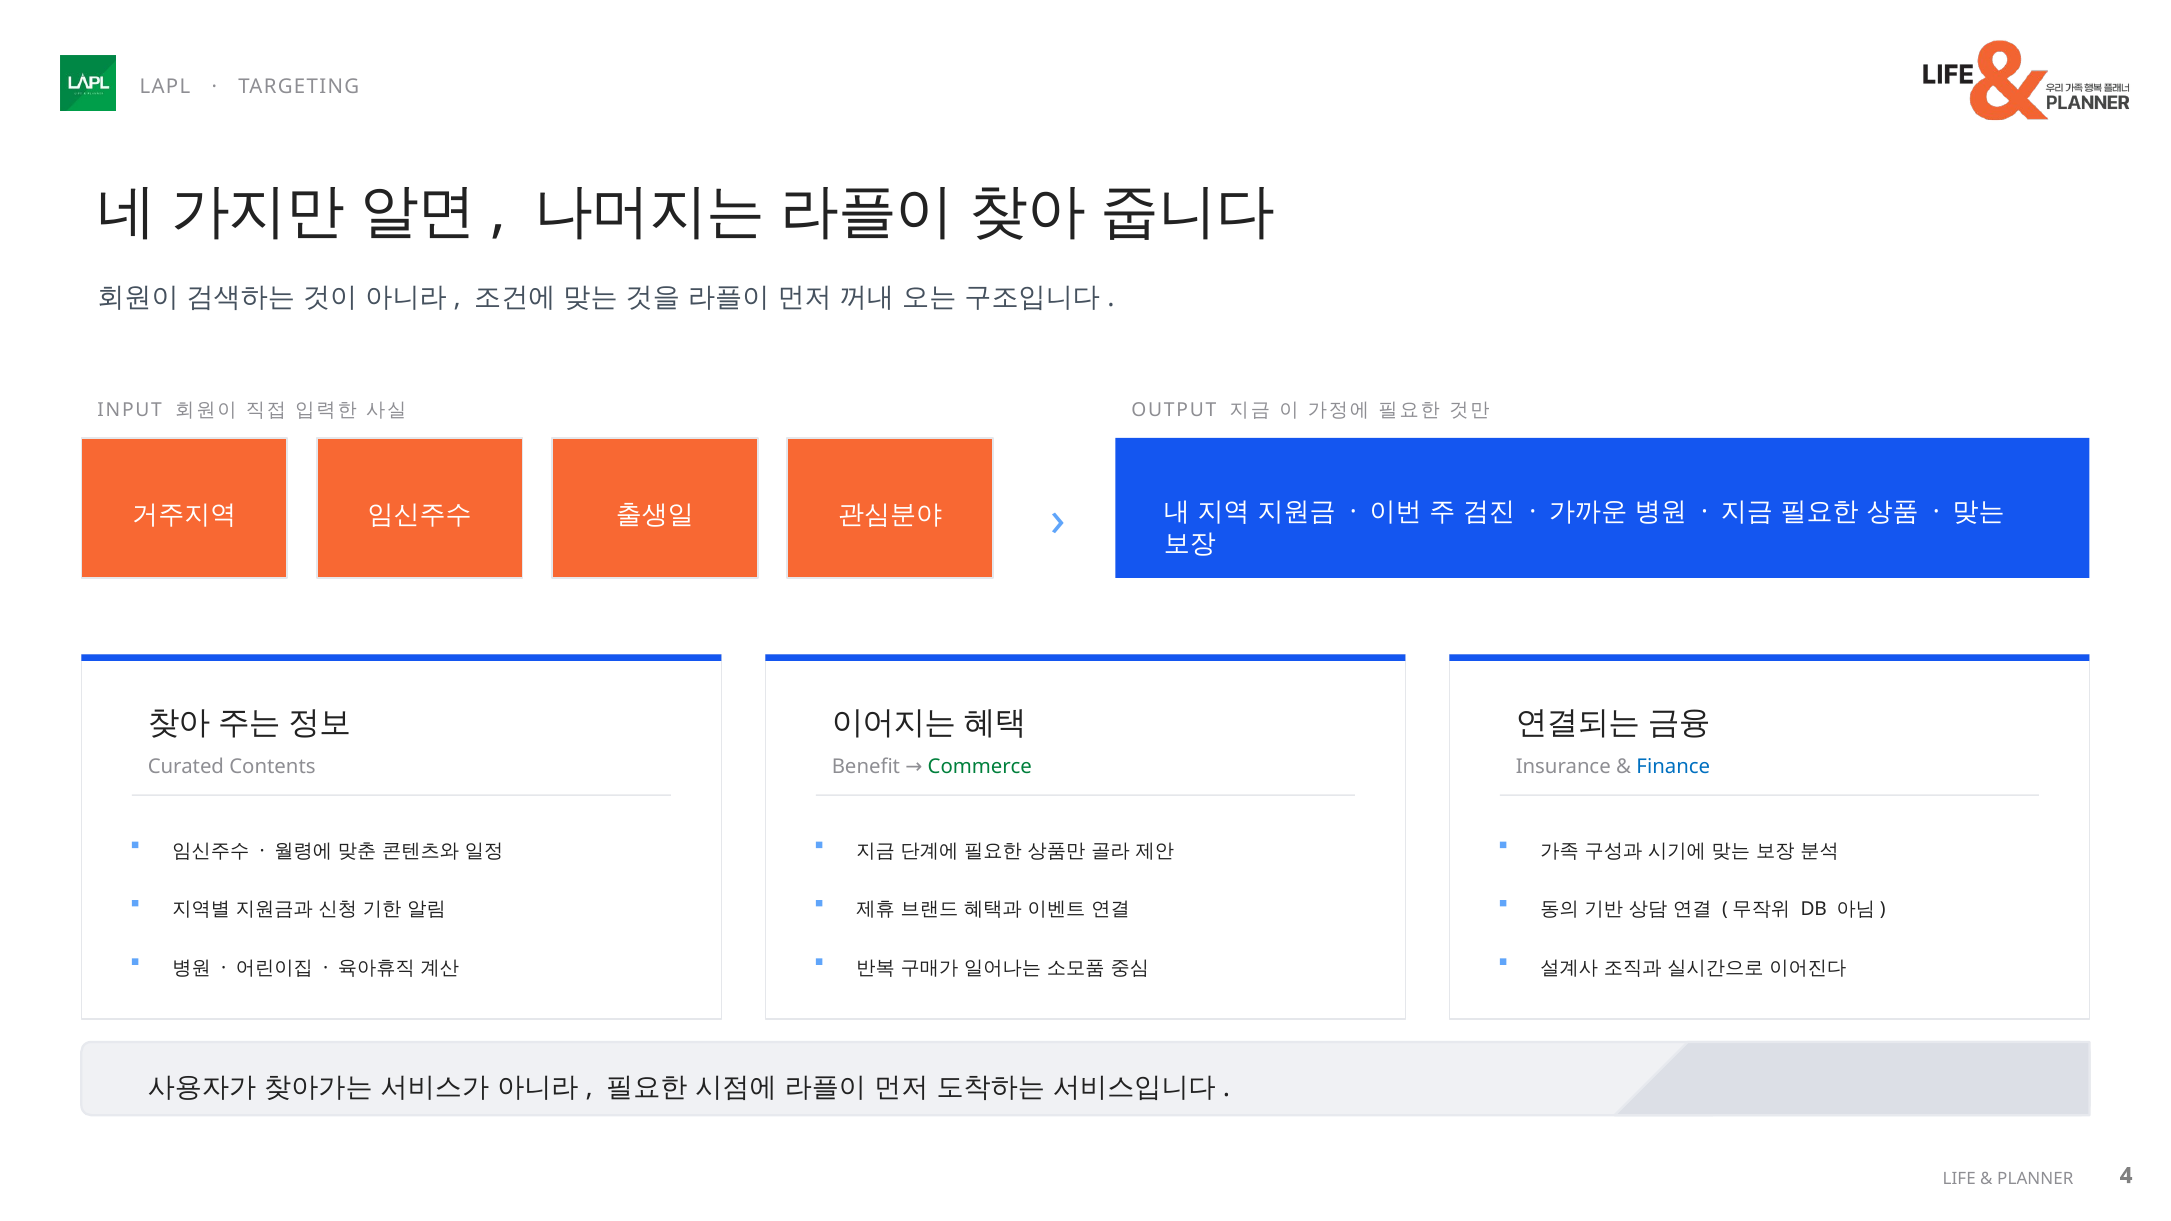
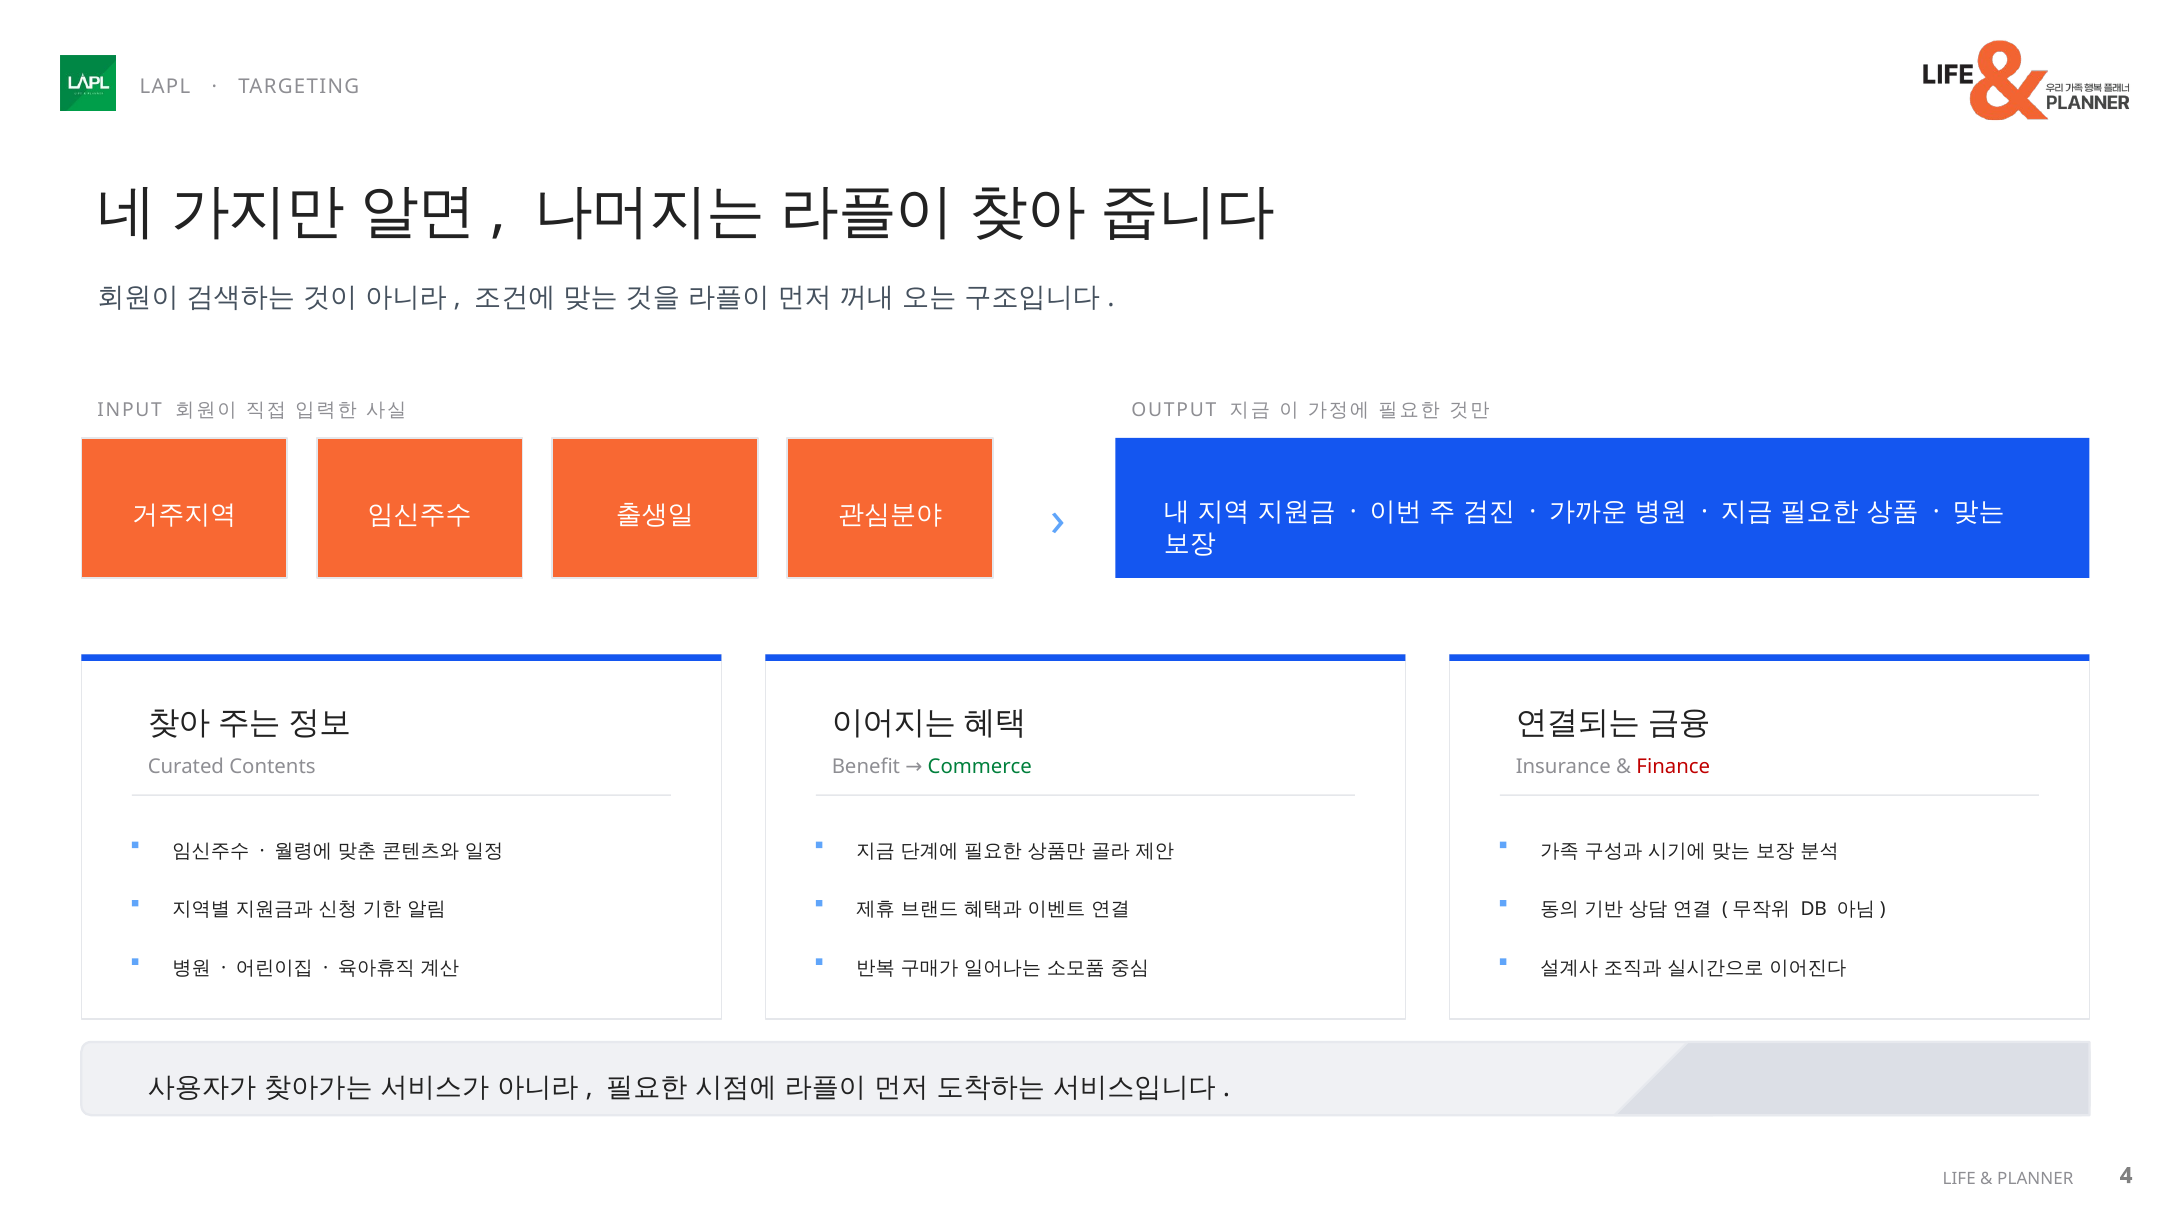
Finance colour: blue -> red (1673, 767)
